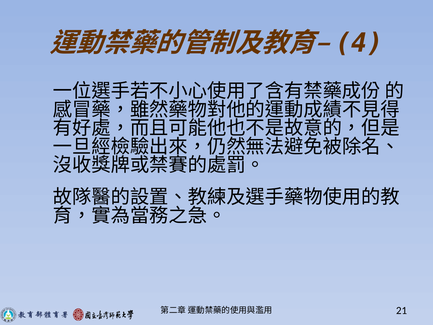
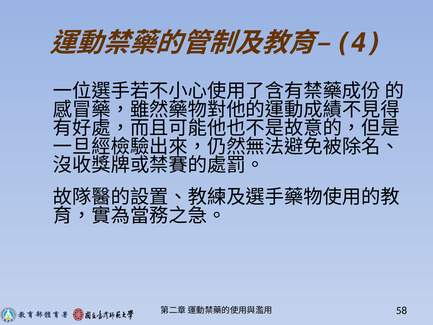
21: 21 -> 58 (402, 310)
